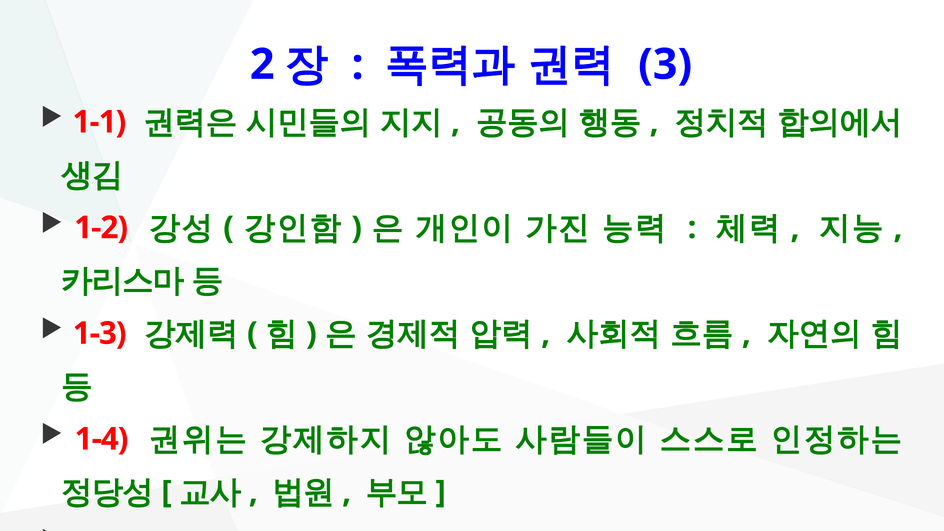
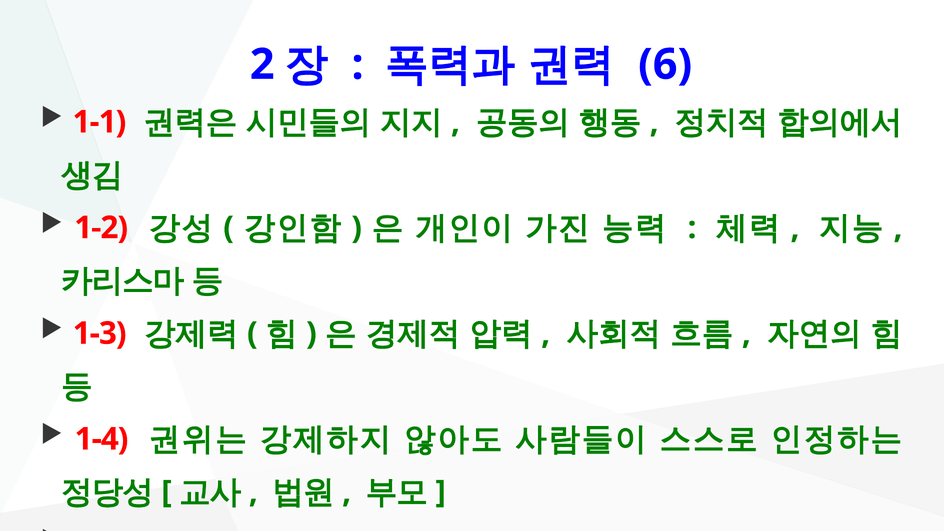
3: 3 -> 6 (665, 65)
